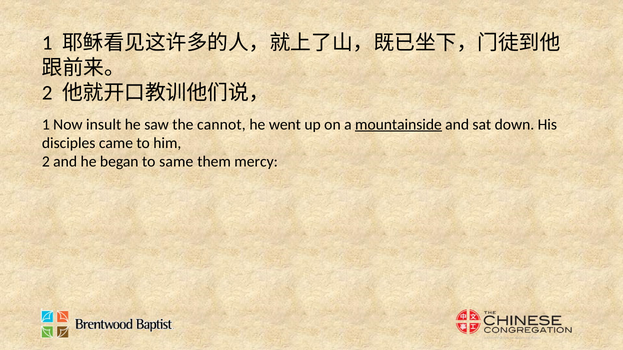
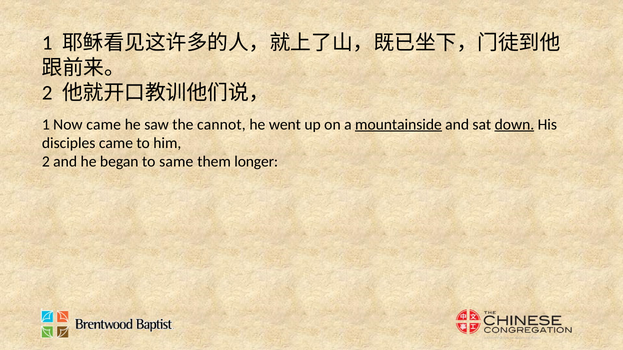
Now insult: insult -> came (104, 125)
down underline: none -> present (514, 125)
mercy: mercy -> longer (256, 162)
